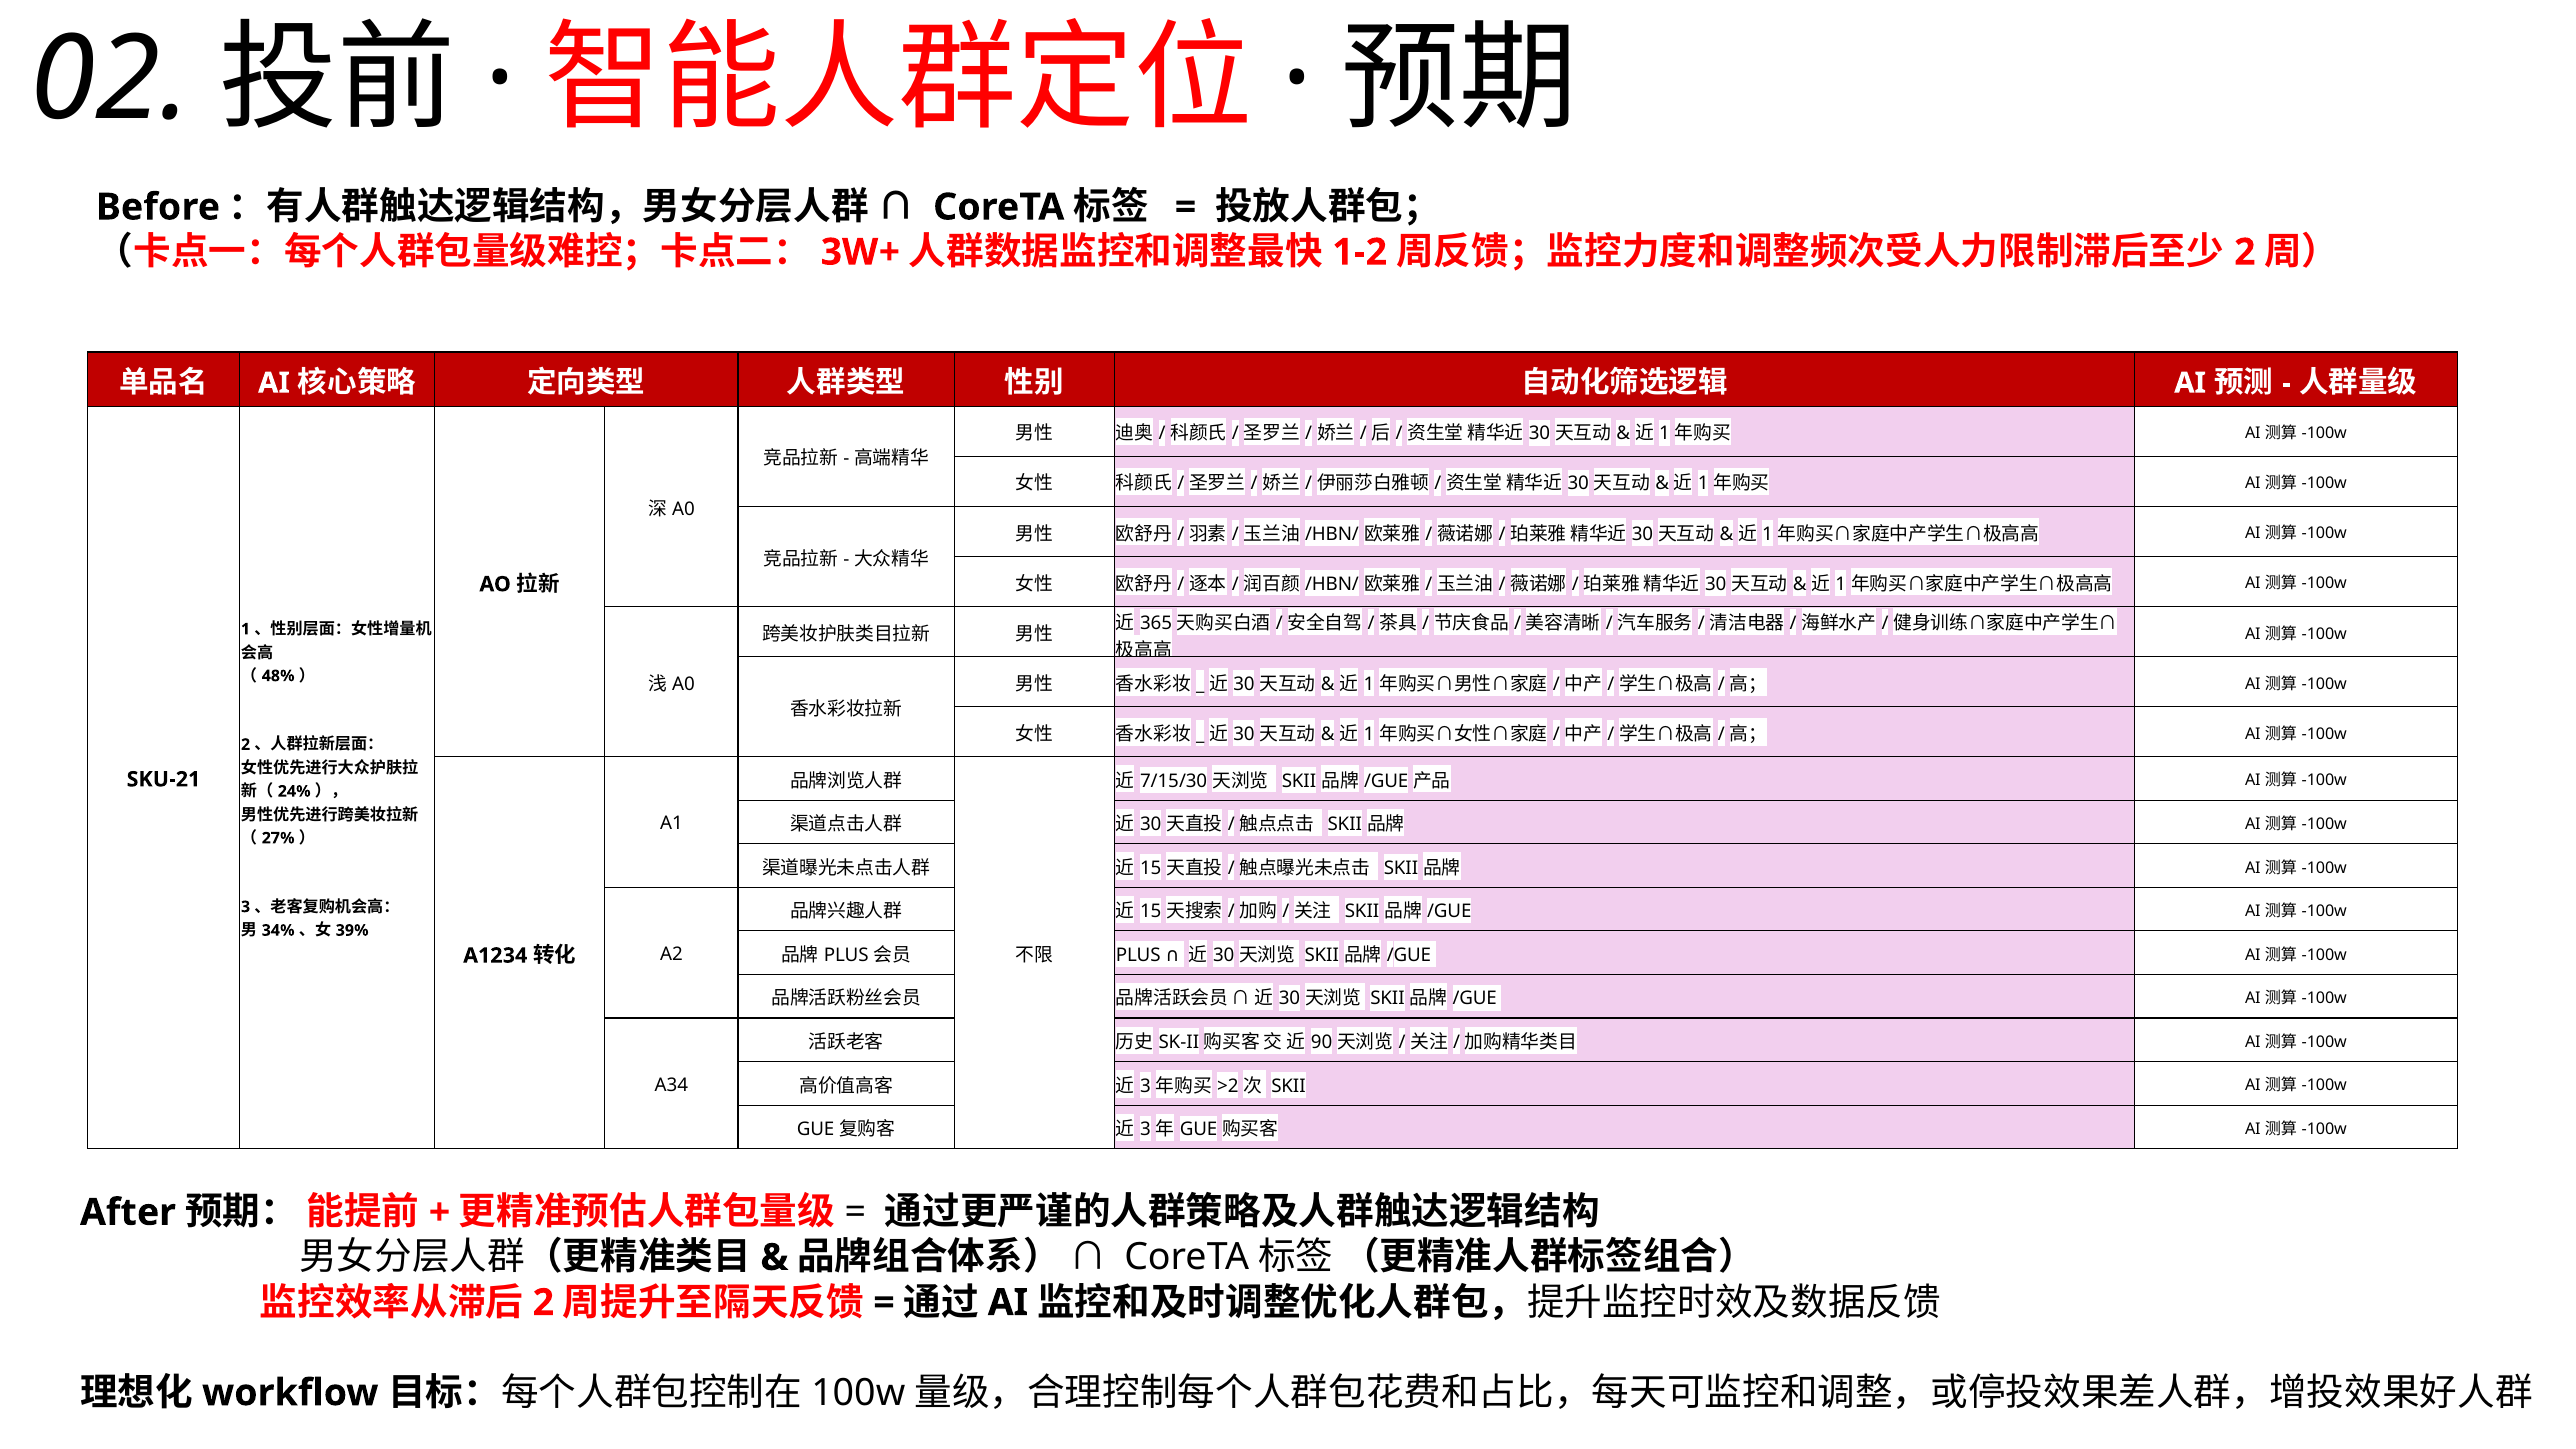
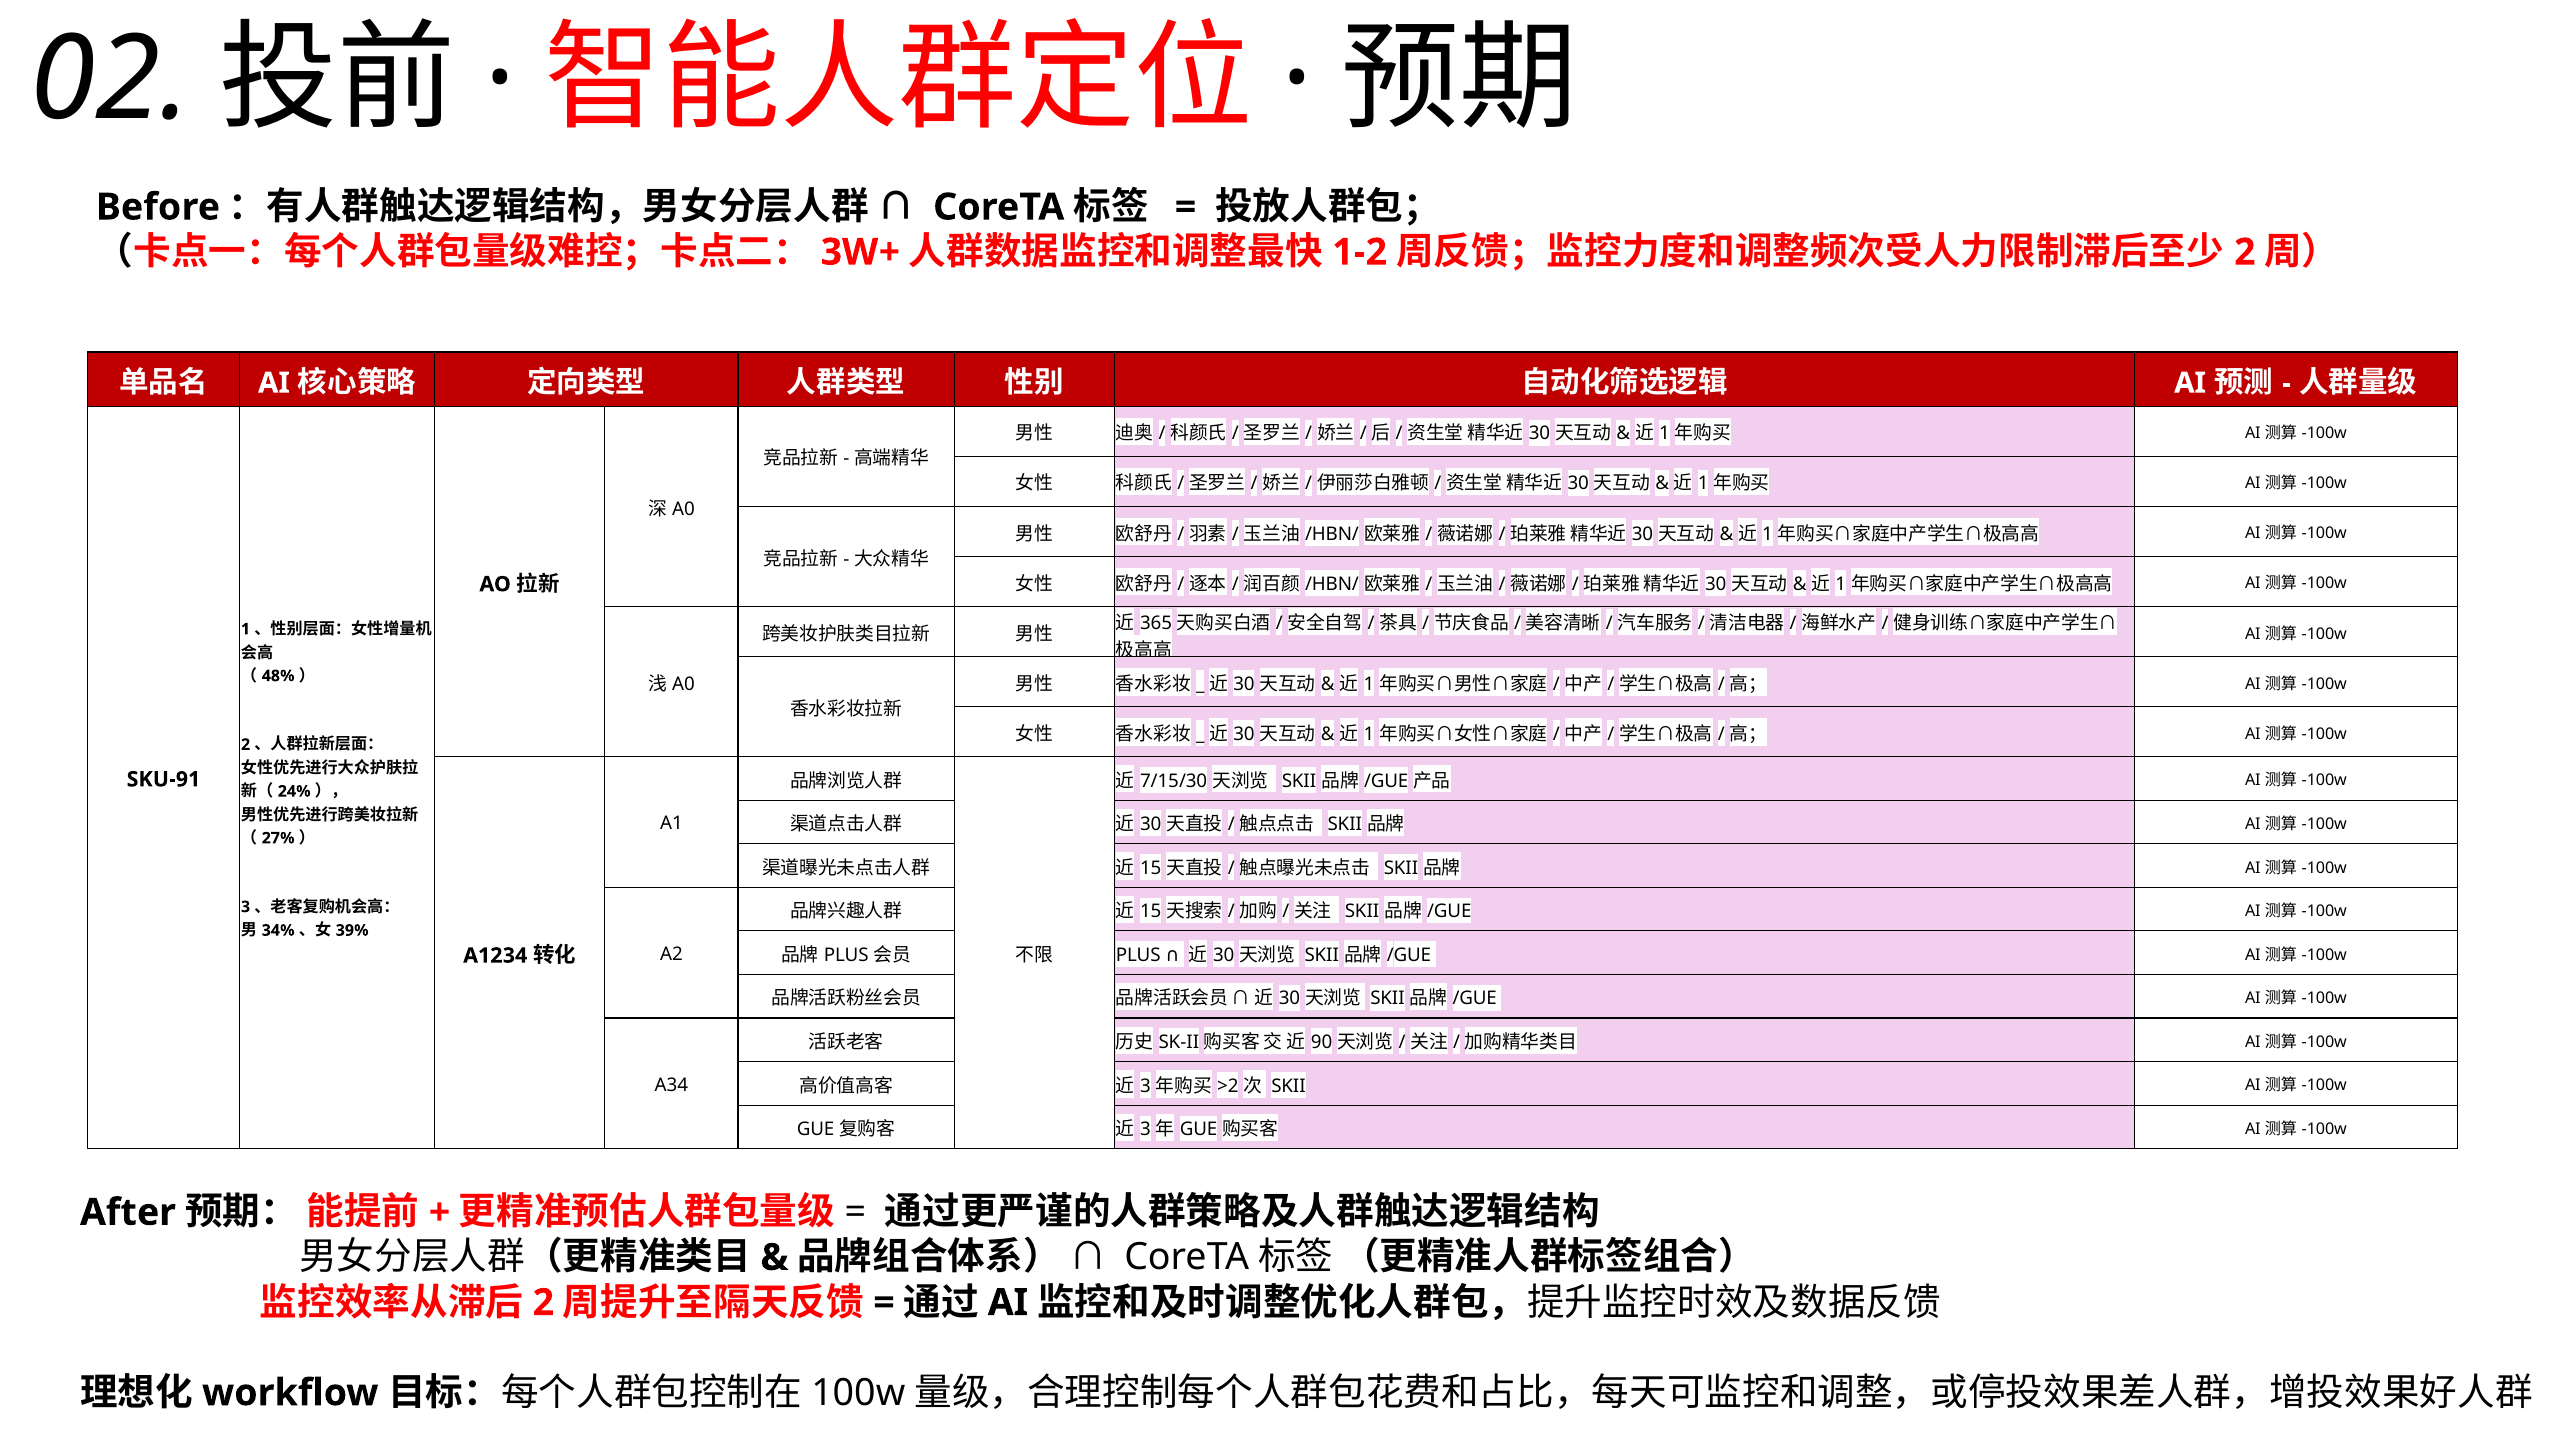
SKU-21: SKU-21 -> SKU-91 (163, 779)
